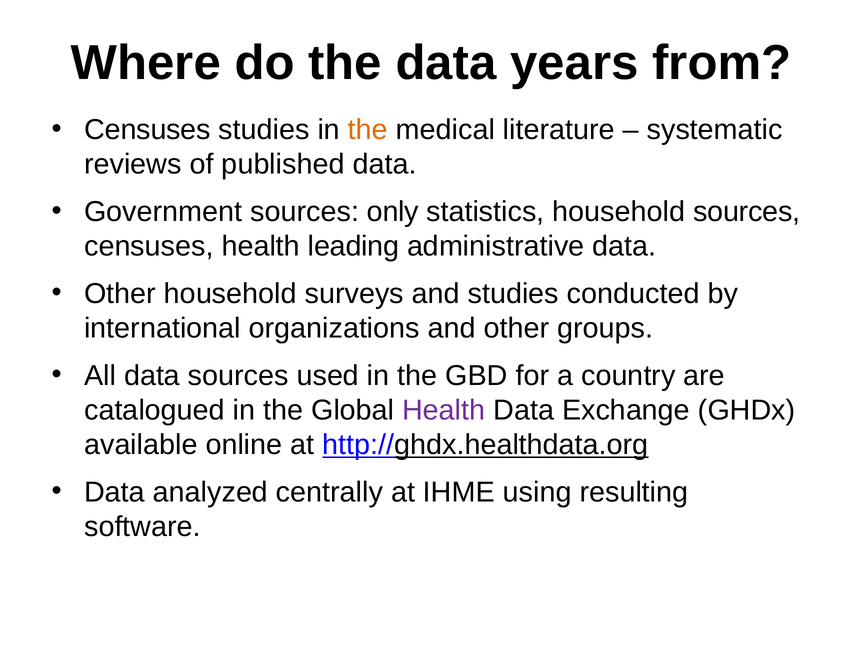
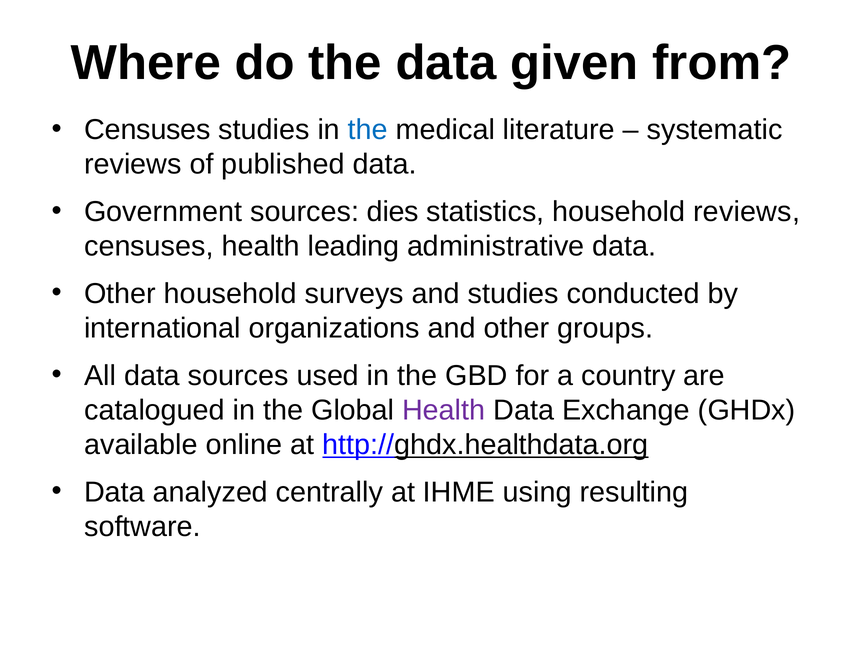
years: years -> given (574, 63)
the colour: orange -> blue (368, 130)
only: only -> dies (393, 212)
household sources: sources -> reviews (747, 212)
